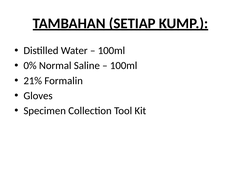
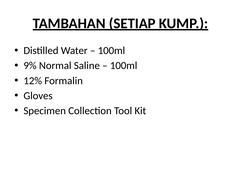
0%: 0% -> 9% (30, 66)
21%: 21% -> 12% (33, 81)
